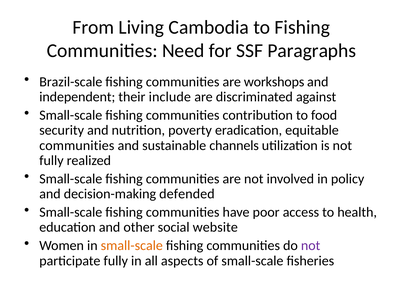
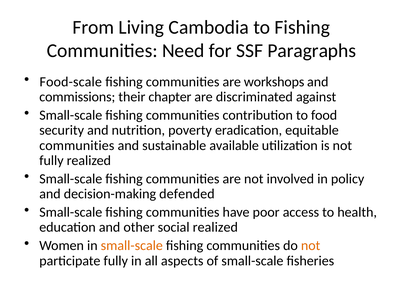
Brazil-scale: Brazil-scale -> Food-scale (71, 82)
independent: independent -> commissions (77, 97)
include: include -> chapter (170, 97)
channels: channels -> available (234, 146)
social website: website -> realized (215, 228)
not colour: purple -> orange (311, 246)
